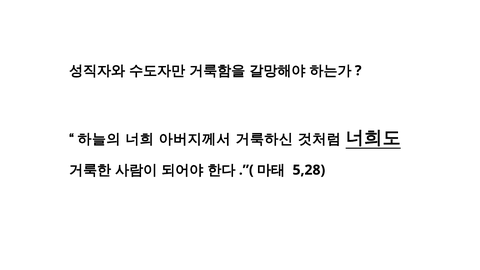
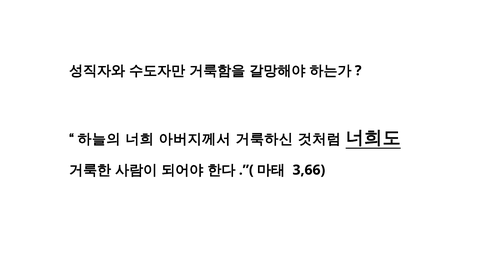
5,28: 5,28 -> 3,66 (309, 170)
